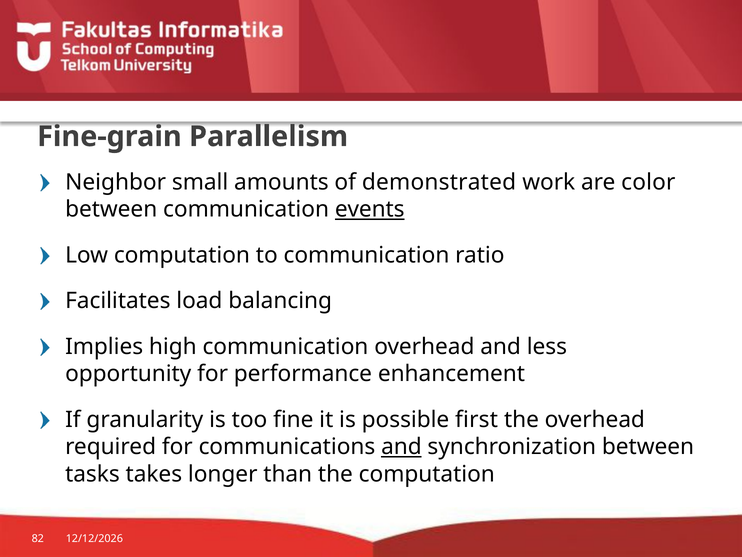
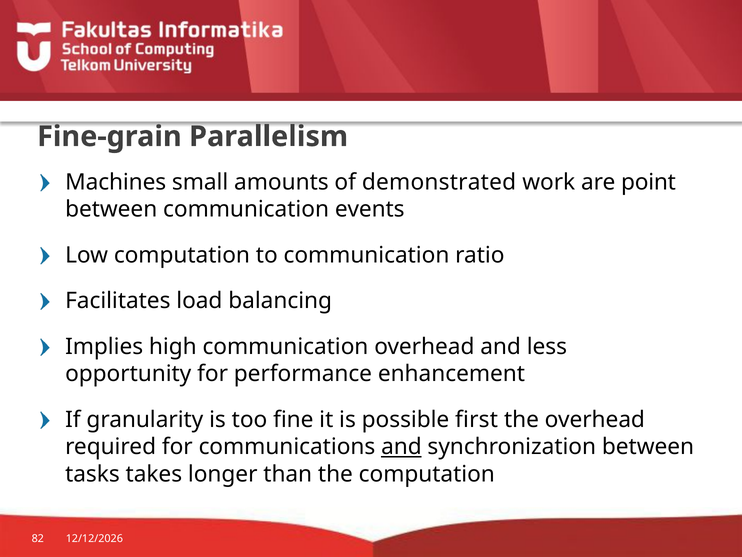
Neighbor: Neighbor -> Machines (116, 182)
color: color -> point (649, 182)
events underline: present -> none (370, 209)
